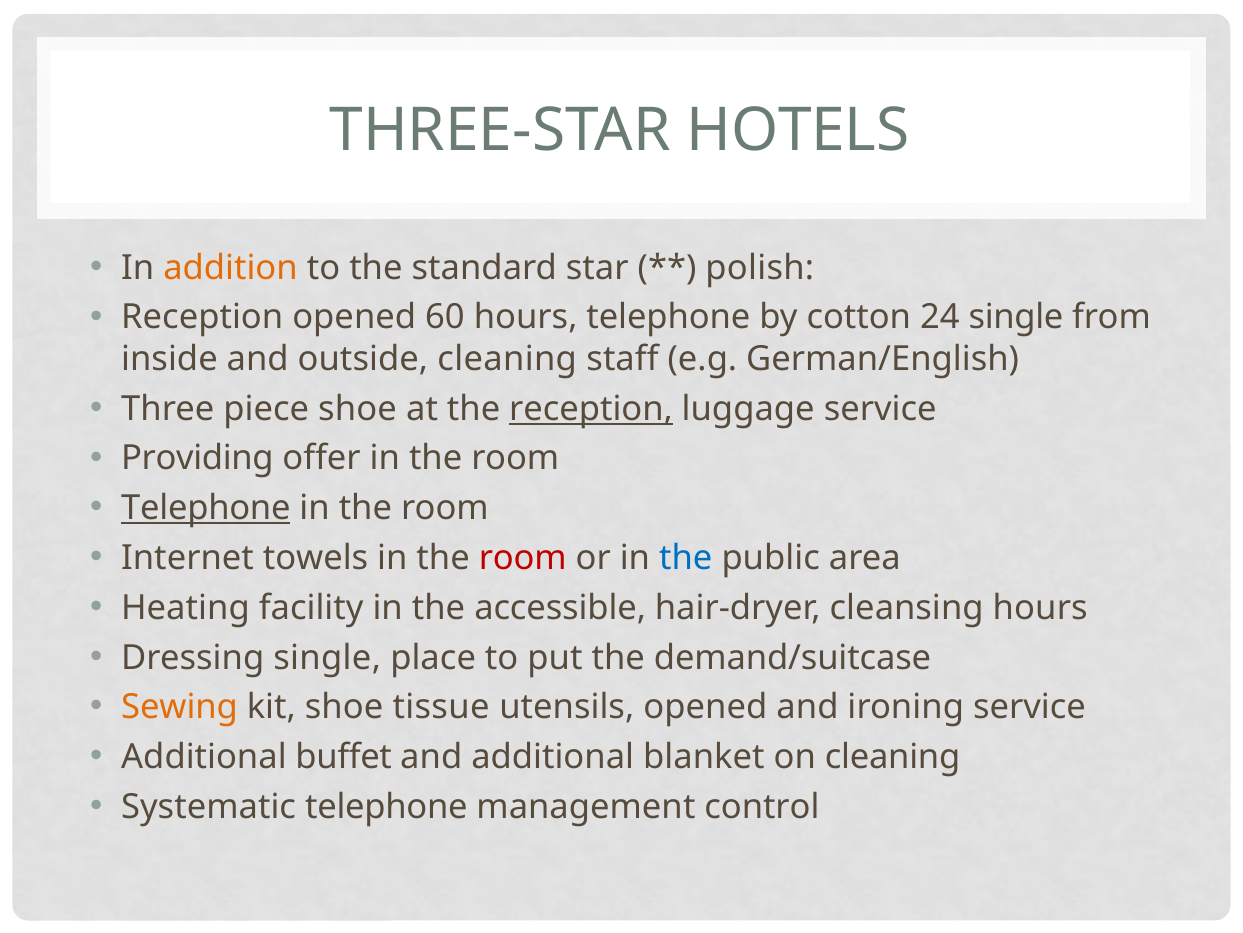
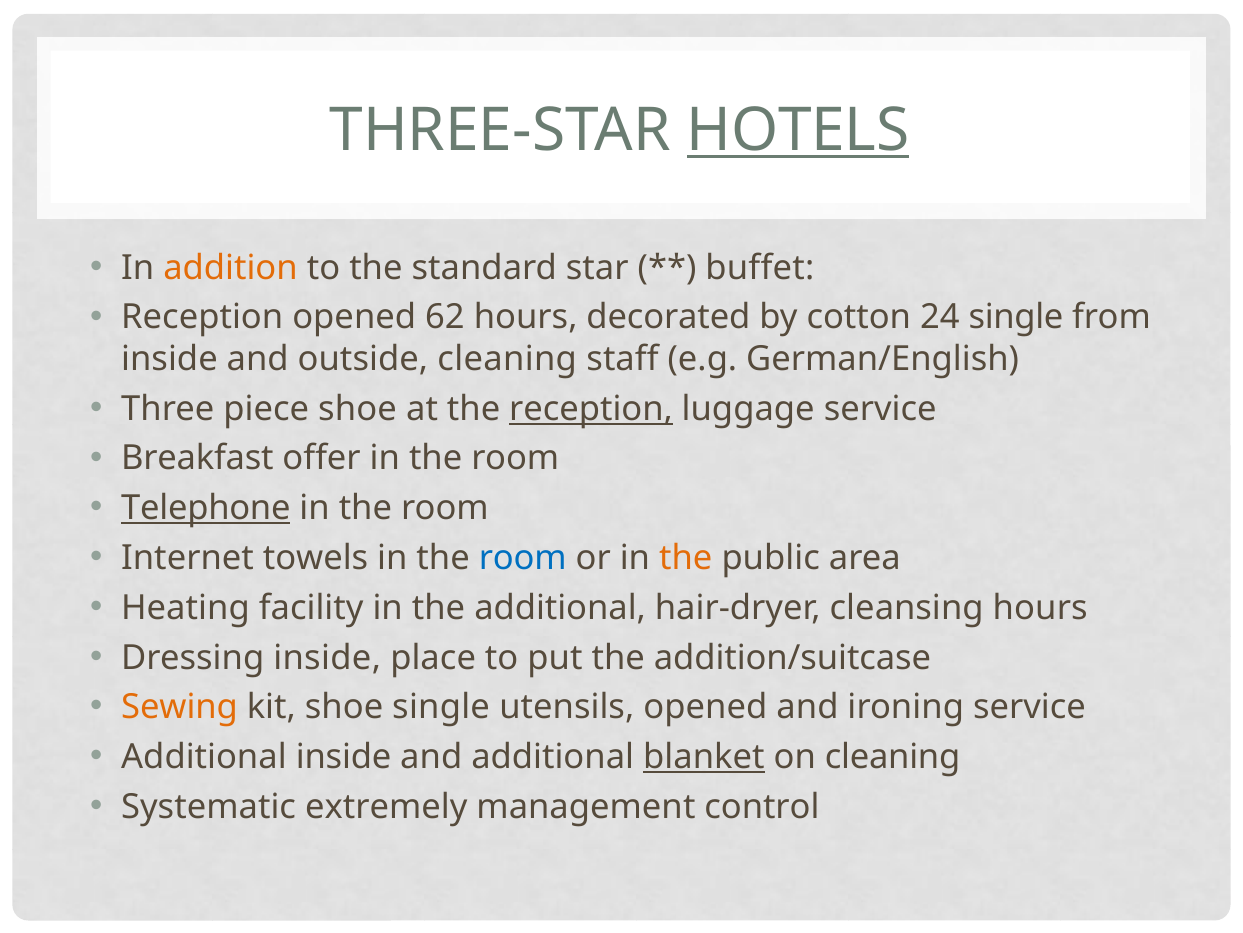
HOTELS underline: none -> present (798, 130)
polish: polish -> buffet (760, 268)
60: 60 -> 62 (445, 317)
hours telephone: telephone -> decorated (668, 317)
Providing: Providing -> Breakfast (197, 458)
room colour: red -> blue (523, 558)
the colour: blue -> orange (686, 558)
the accessible: accessible -> additional (560, 607)
Dressing single: single -> inside (327, 657)
demand/suitcase: demand/suitcase -> addition/suitcase (793, 657)
shoe tissue: tissue -> single (441, 707)
Additional buffet: buffet -> inside (344, 757)
blanket underline: none -> present (704, 757)
Systematic telephone: telephone -> extremely (386, 806)
